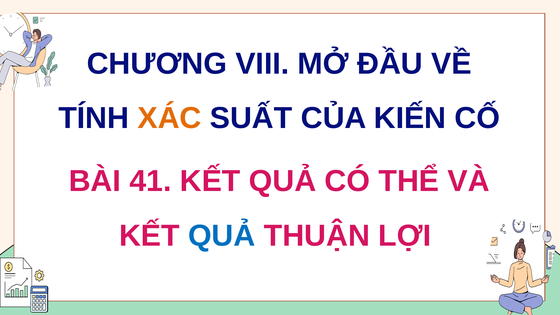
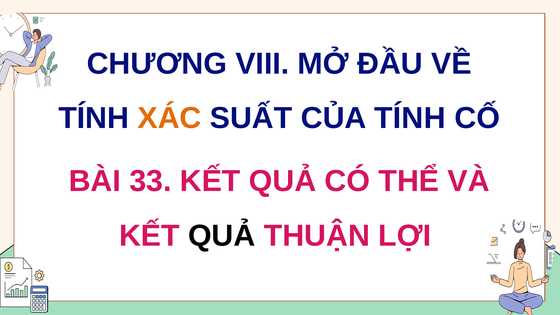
CỦA KIẾN: KIẾN -> TÍNH (410, 118)
41: 41 -> 33 (150, 181)
QUẢ colour: blue -> black (222, 236)
